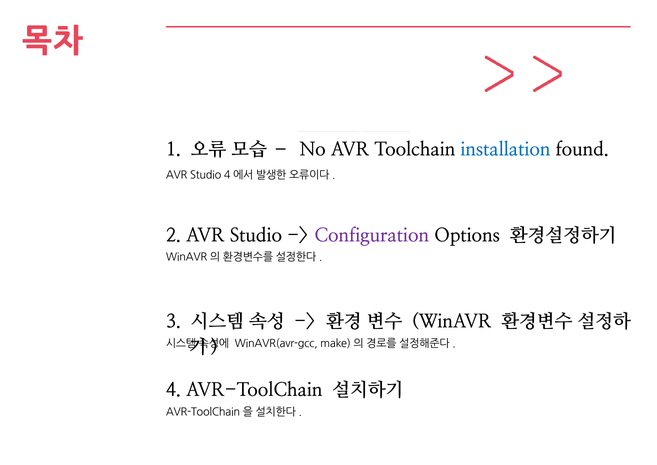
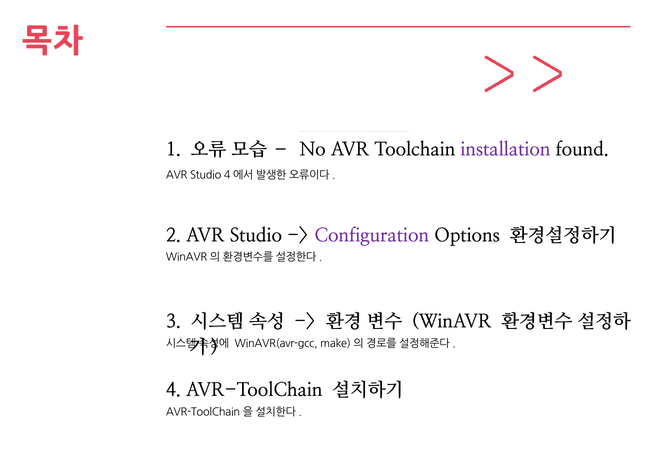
installation colour: blue -> purple (505, 150)
